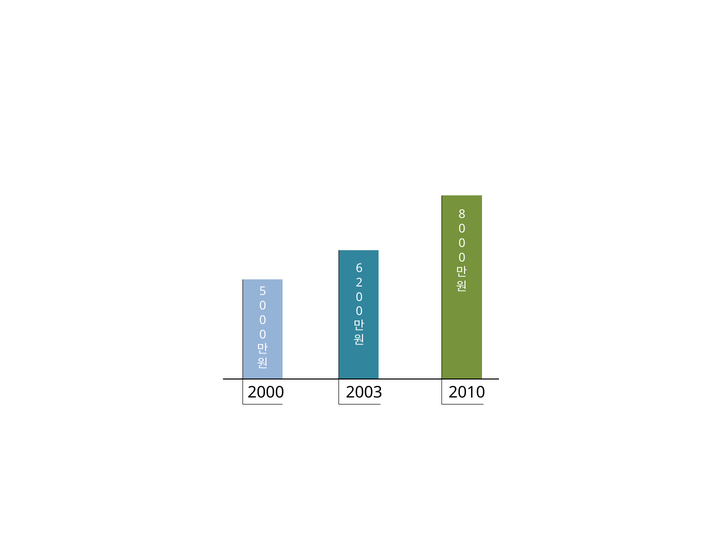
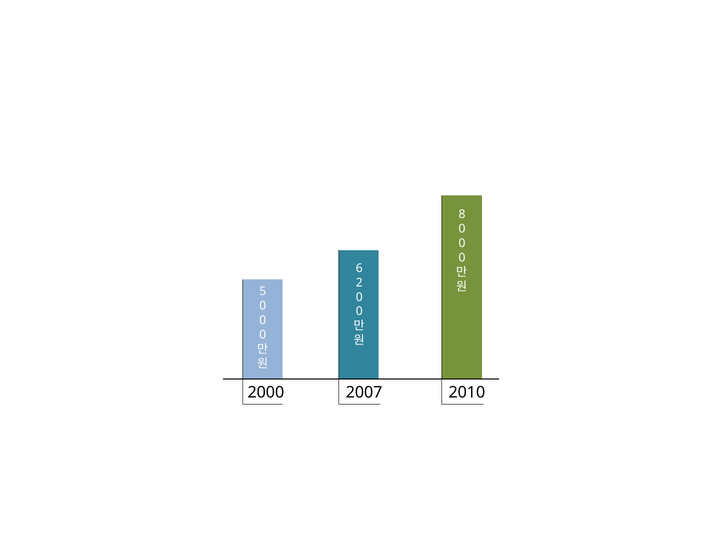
2003: 2003 -> 2007 (364, 393)
